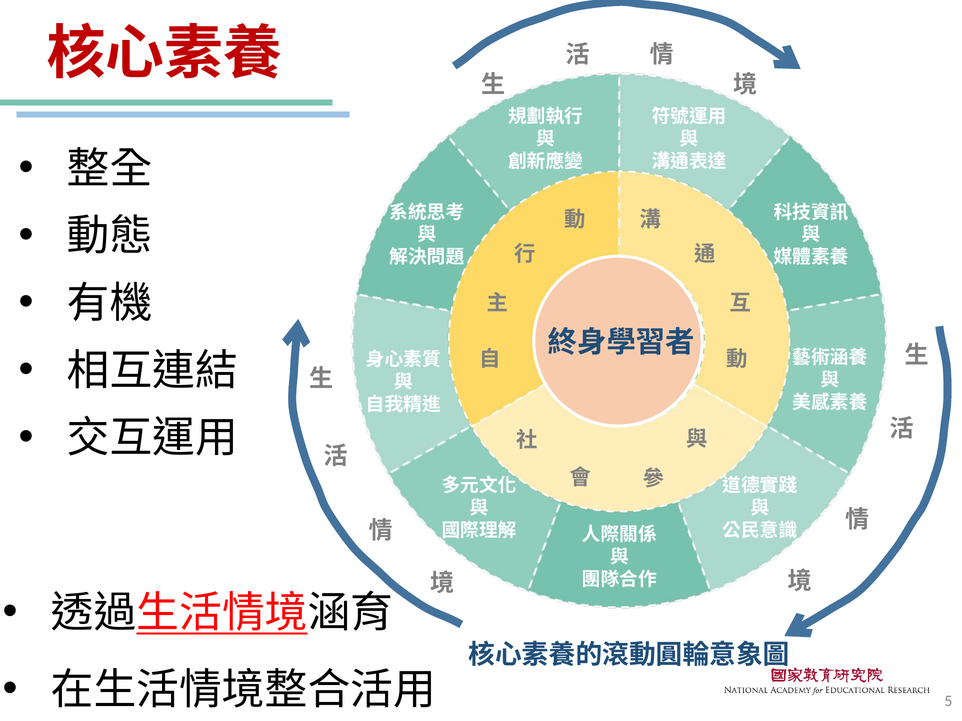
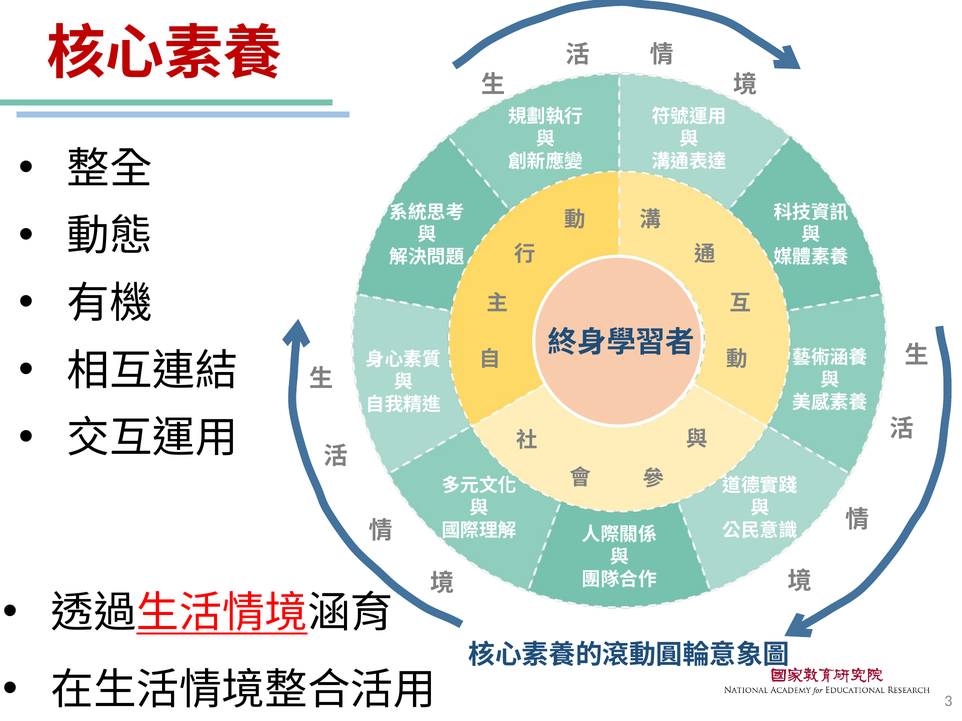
5: 5 -> 3 (948, 701)
